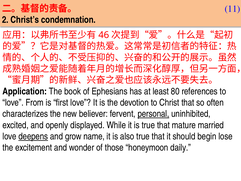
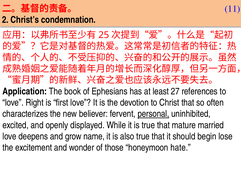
46: 46 -> 25 (104, 35)
80: 80 -> 27 (175, 91)
From: From -> Right (35, 102)
deepens underline: present -> none (33, 136)
daily: daily -> hate (181, 147)
